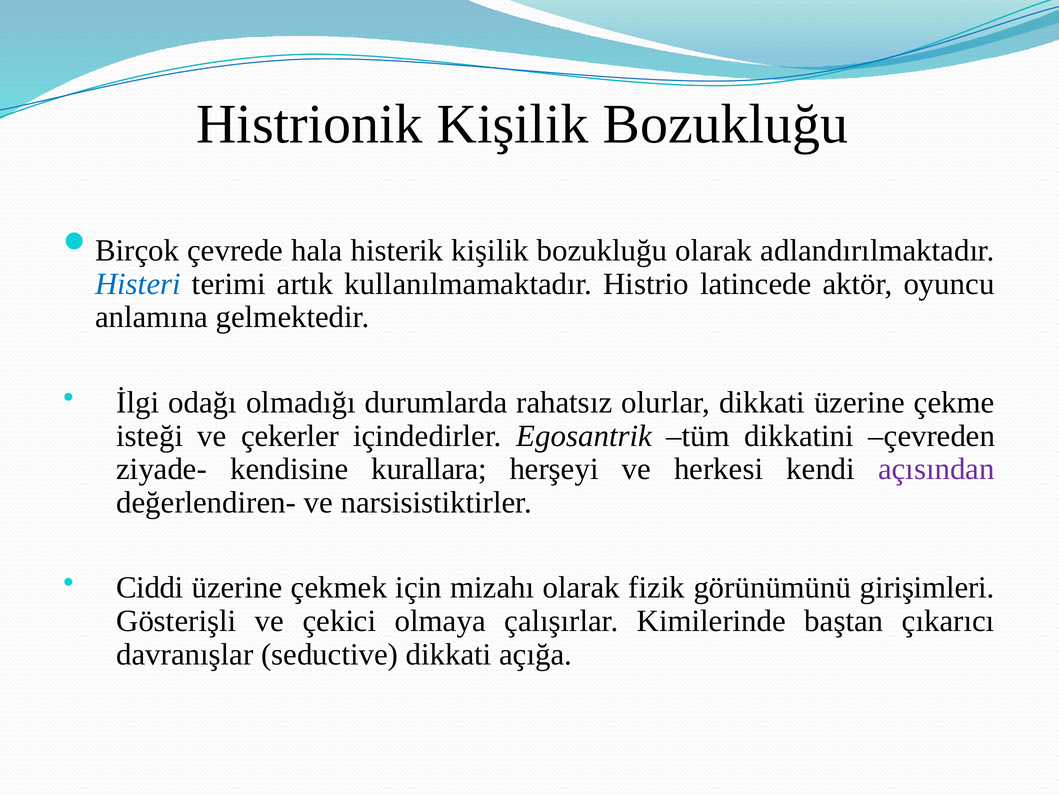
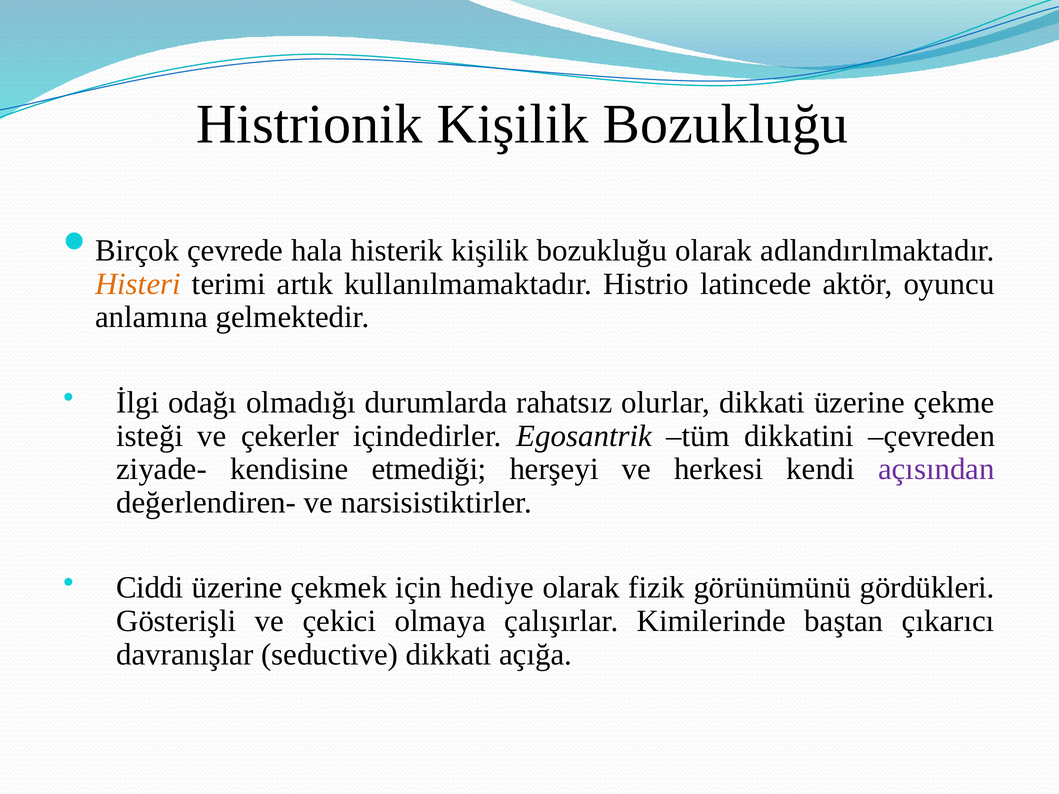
Histeri colour: blue -> orange (138, 284)
kurallara: kurallara -> etmediği (429, 469)
mizahı: mizahı -> hediye (492, 588)
girişimleri: girişimleri -> gördükleri (927, 588)
